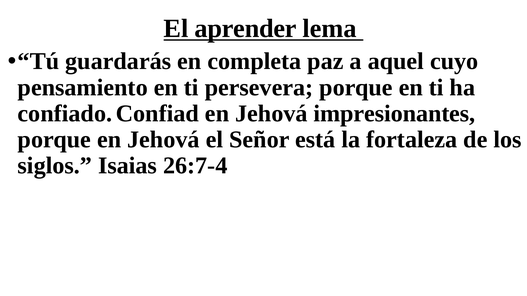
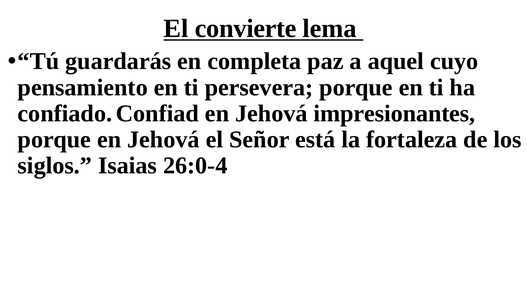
aprender: aprender -> convierte (246, 28)
26:7-4: 26:7-4 -> 26:0-4 (195, 166)
